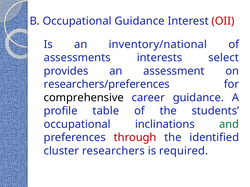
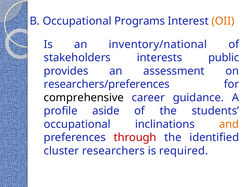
Occupational Guidance: Guidance -> Programs (140, 21)
OII colour: red -> orange (223, 21)
assessments: assessments -> stakeholders (77, 58)
select: select -> public (224, 58)
table: table -> aside (106, 111)
and colour: green -> orange (229, 125)
